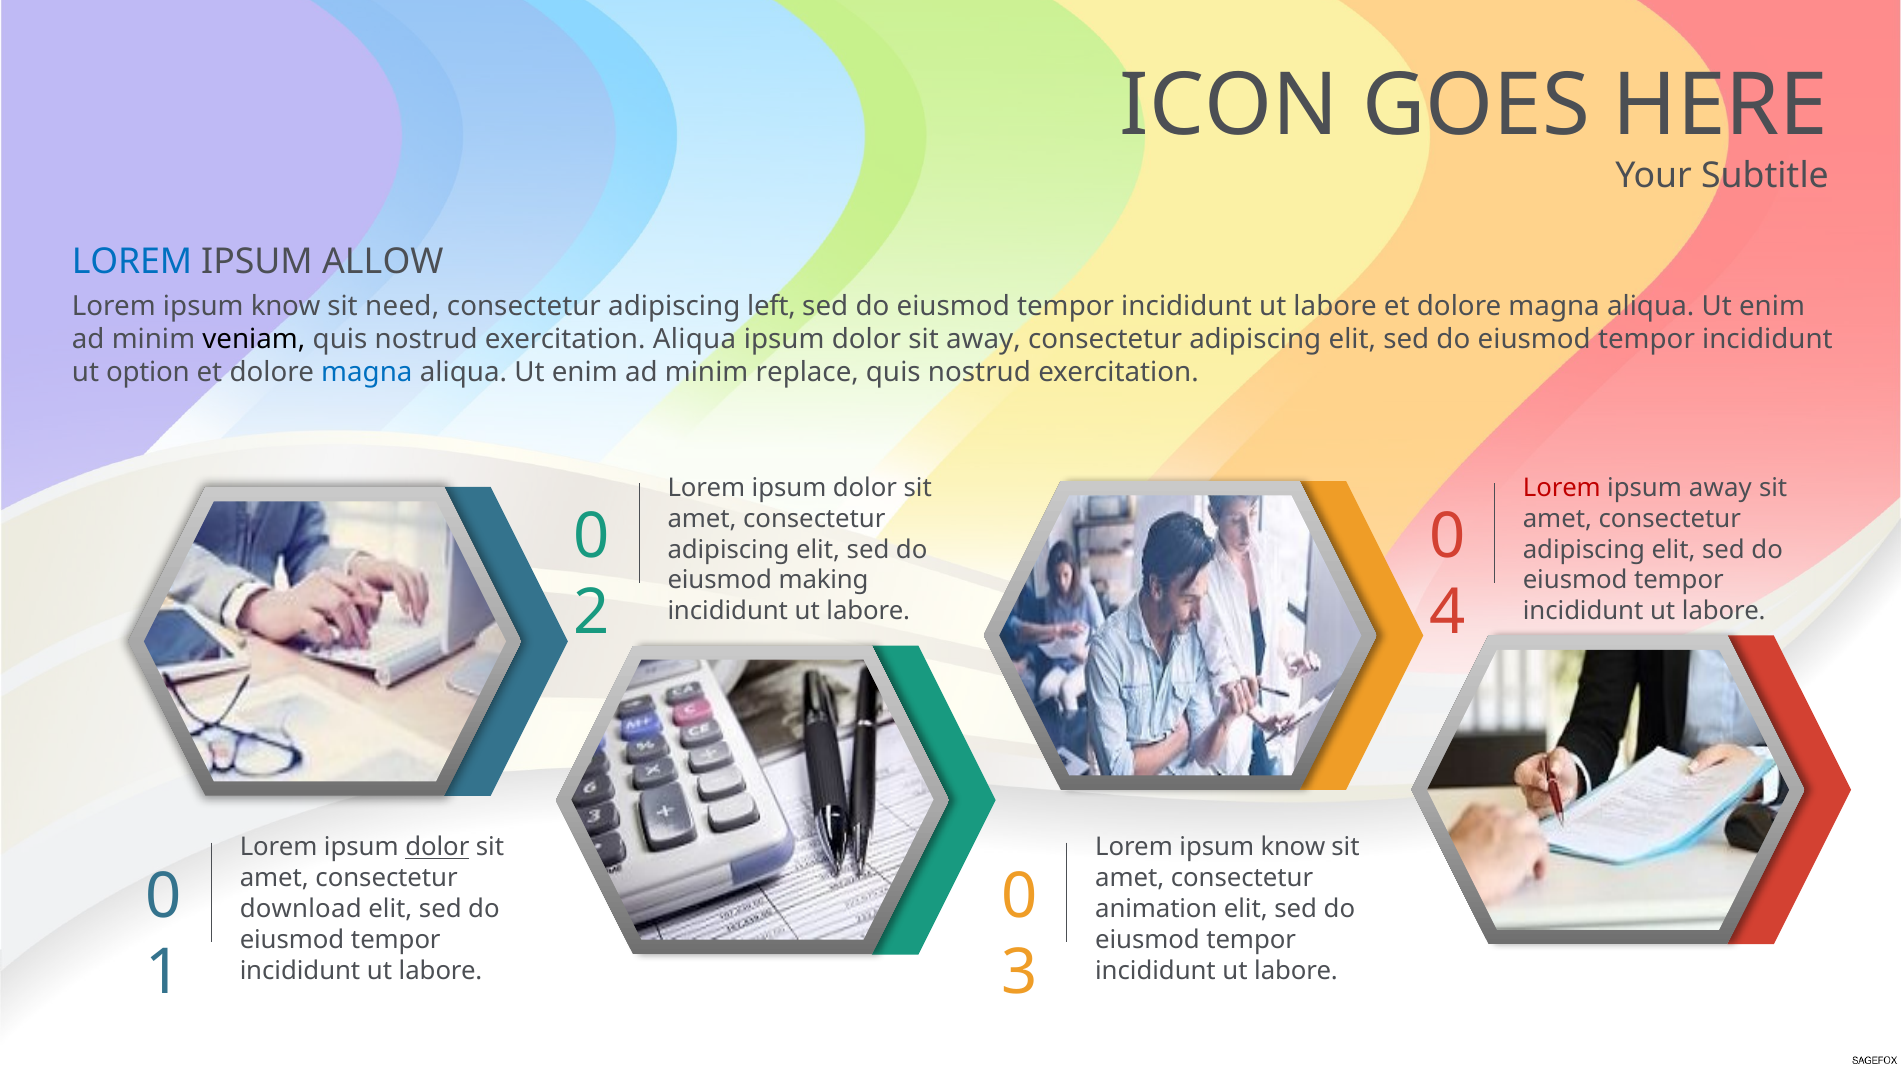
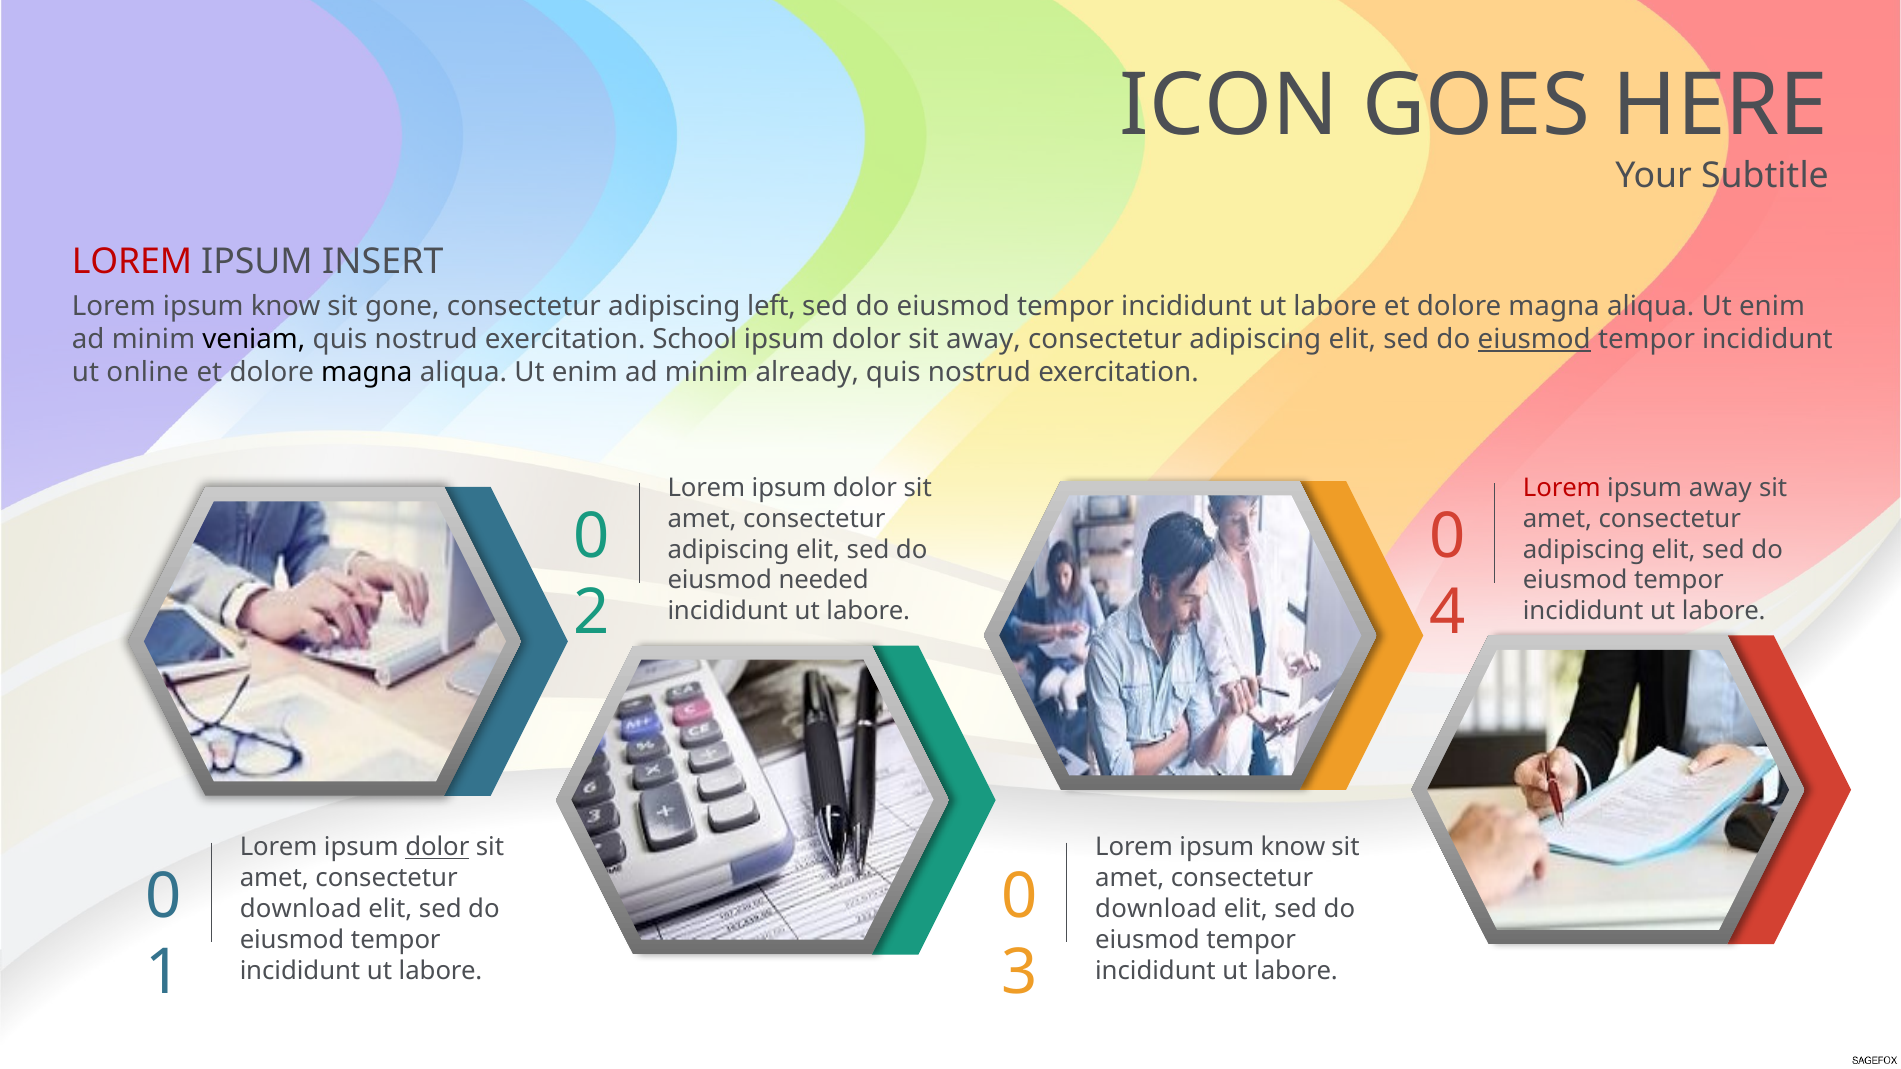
LOREM colour: blue -> red (132, 261)
ALLOW: ALLOW -> INSERT (383, 261)
need: need -> gone (402, 306)
exercitation Aliqua: Aliqua -> School (695, 339)
eiusmod underline: none -> present (1534, 339)
option: option -> online (148, 373)
magna colour: blue -> black (367, 373)
replace: replace -> already (807, 373)
making: making -> needed (824, 581)
animation: animation -> download (1156, 909)
